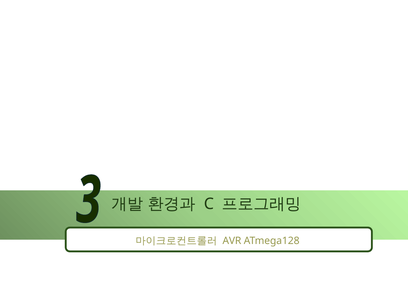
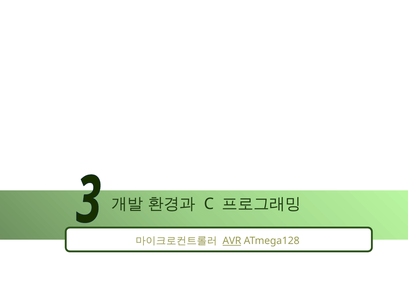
AVR underline: none -> present (232, 241)
